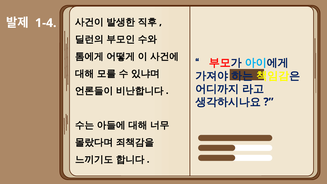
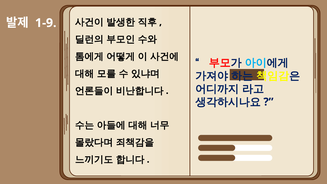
1-4: 1-4 -> 1-9 (46, 23)
